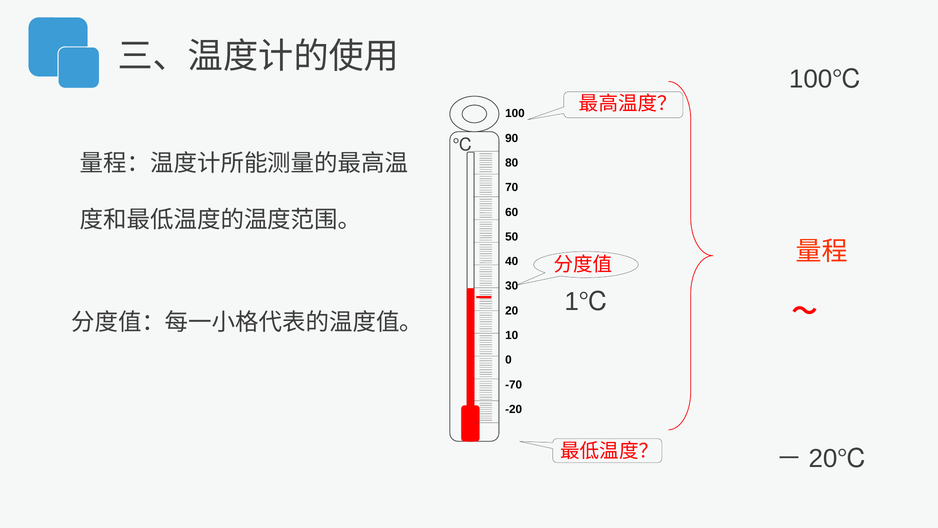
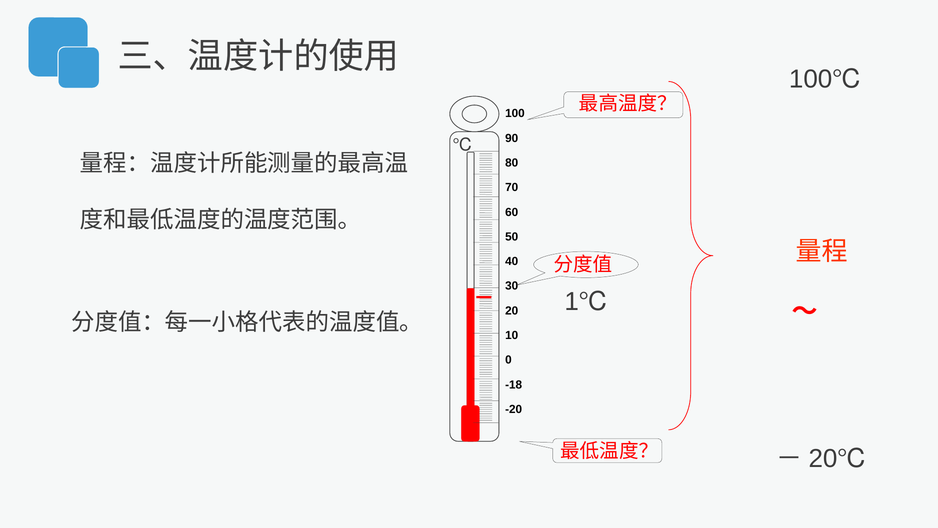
-70: -70 -> -18 (514, 384)
